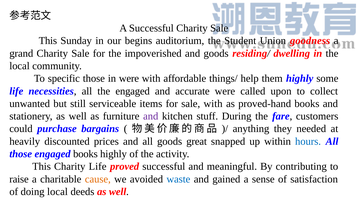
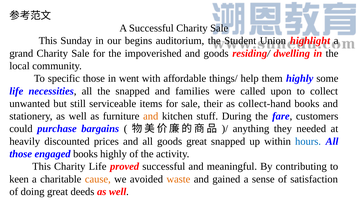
goodness: goodness -> highlight (310, 41)
in were: were -> went (129, 78)
the engaged: engaged -> snapped (133, 91)
accurate: accurate -> families (192, 91)
sale with: with -> their (213, 104)
proved-hand: proved-hand -> collect-hand (265, 104)
and colour: purple -> orange (151, 116)
raise: raise -> keen (19, 179)
waste colour: blue -> orange (178, 179)
doing local: local -> great (58, 192)
